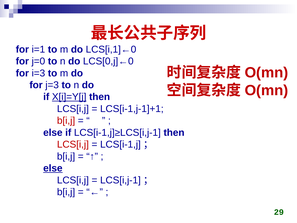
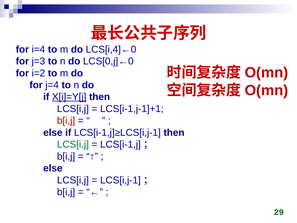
i=1: i=1 -> i=4 (38, 49)
LCS[i,1]←0: LCS[i,1]←0 -> LCS[i,4]←0 (111, 49)
j=0: j=0 -> j=3 (38, 61)
i=3: i=3 -> i=2 (38, 73)
j=3: j=3 -> j=4 (52, 85)
LCS[i,j colour: red -> green (73, 144)
else underline: present -> none (53, 168)
